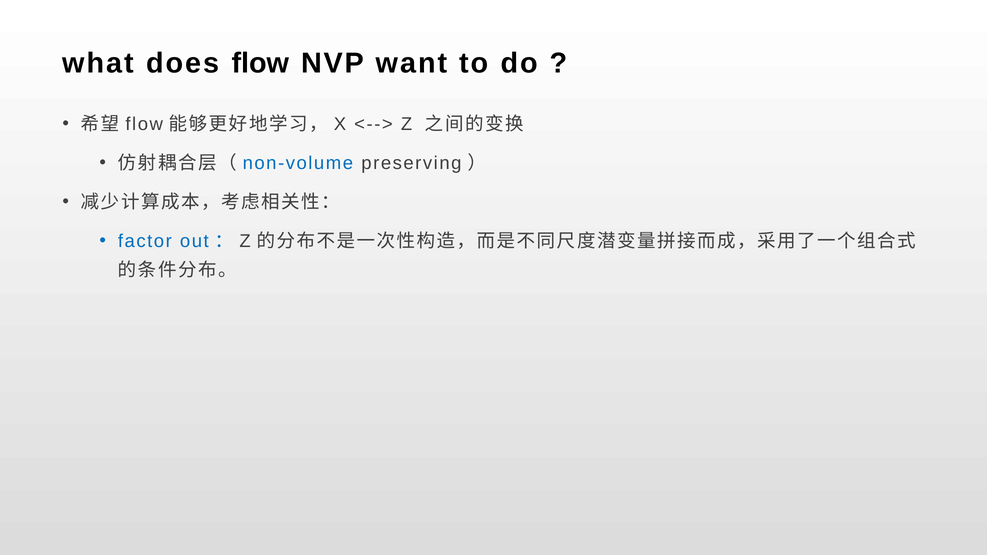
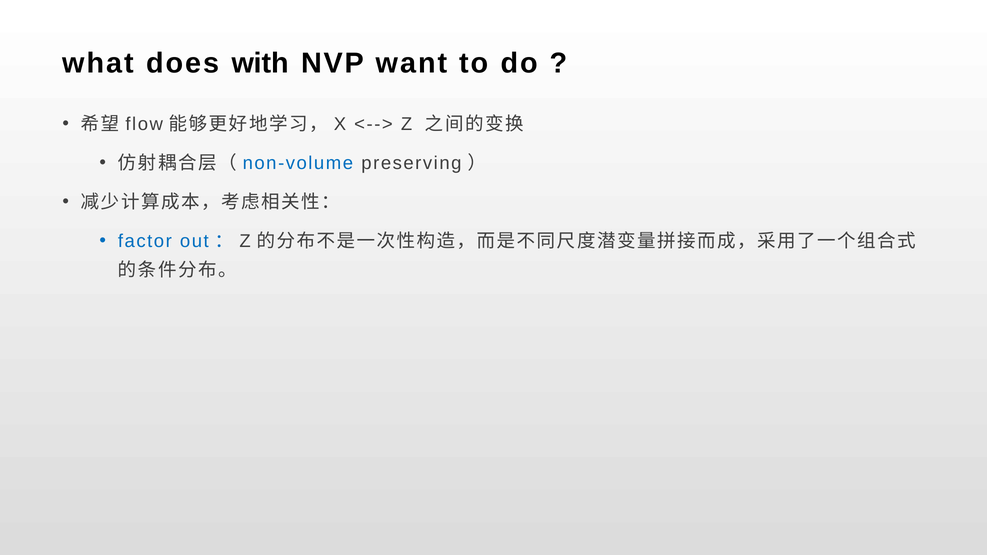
does flow: flow -> with (260, 63)
